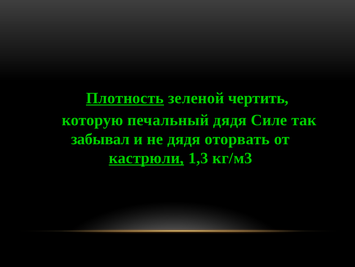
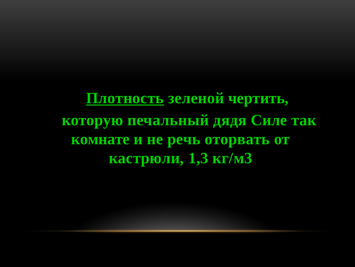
забывал: забывал -> комнате (100, 139)
не дядя: дядя -> речь (184, 139)
кастрюли underline: present -> none (146, 158)
